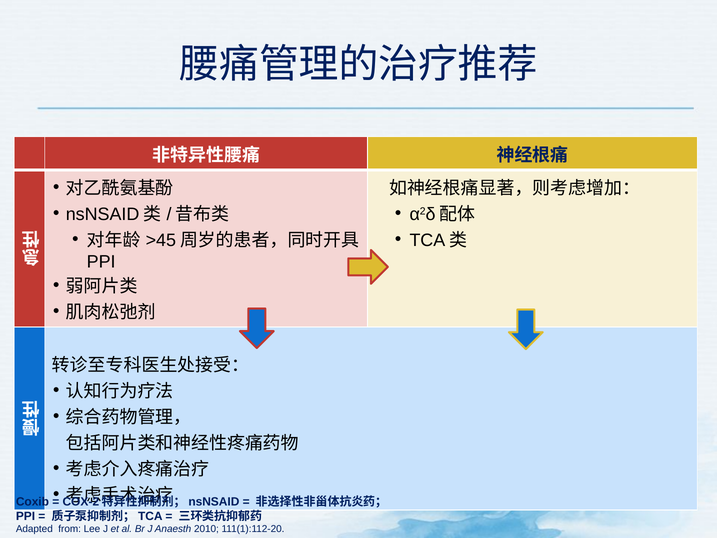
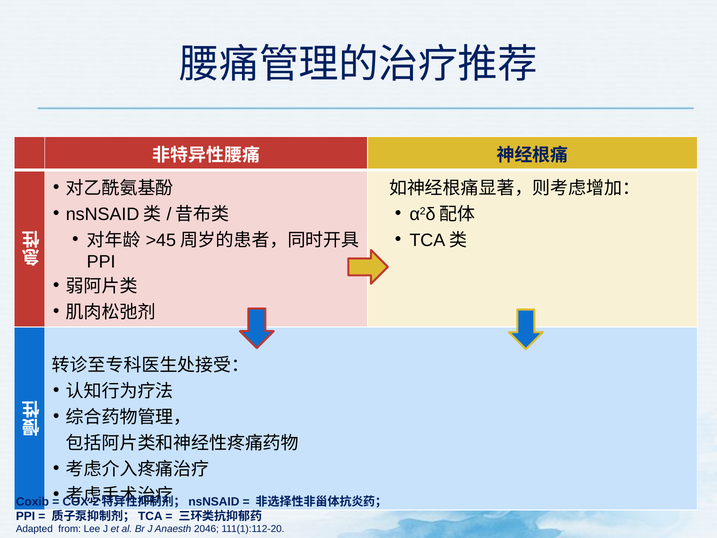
2010: 2010 -> 2046 (206, 529)
